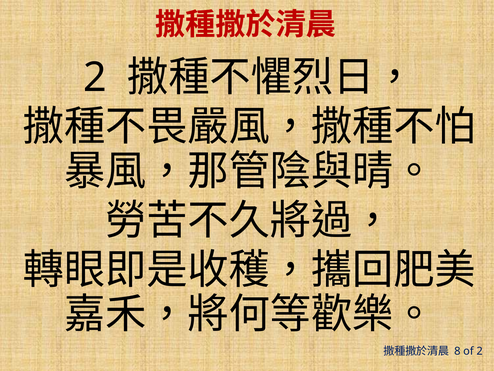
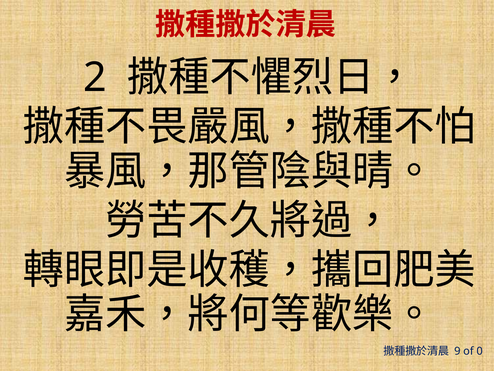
8: 8 -> 9 (457, 351)
of 2: 2 -> 0 (480, 351)
